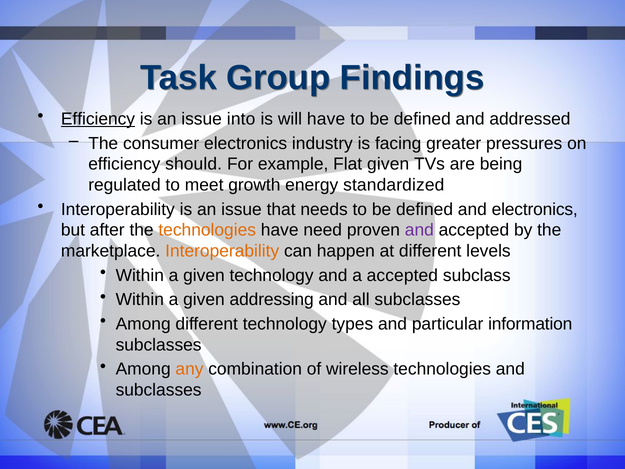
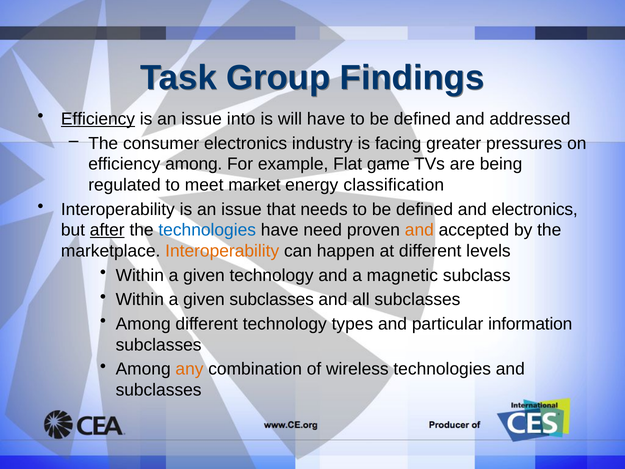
efficiency should: should -> among (194, 164)
Flat given: given -> game (388, 164)
growth: growth -> market (254, 185)
standardized: standardized -> classification (394, 185)
after underline: none -> present (107, 230)
technologies colour: orange -> blue (207, 230)
and colour: purple -> orange (419, 230)
a accepted: accepted -> magnetic (402, 275)
given addressing: addressing -> subclasses (272, 300)
